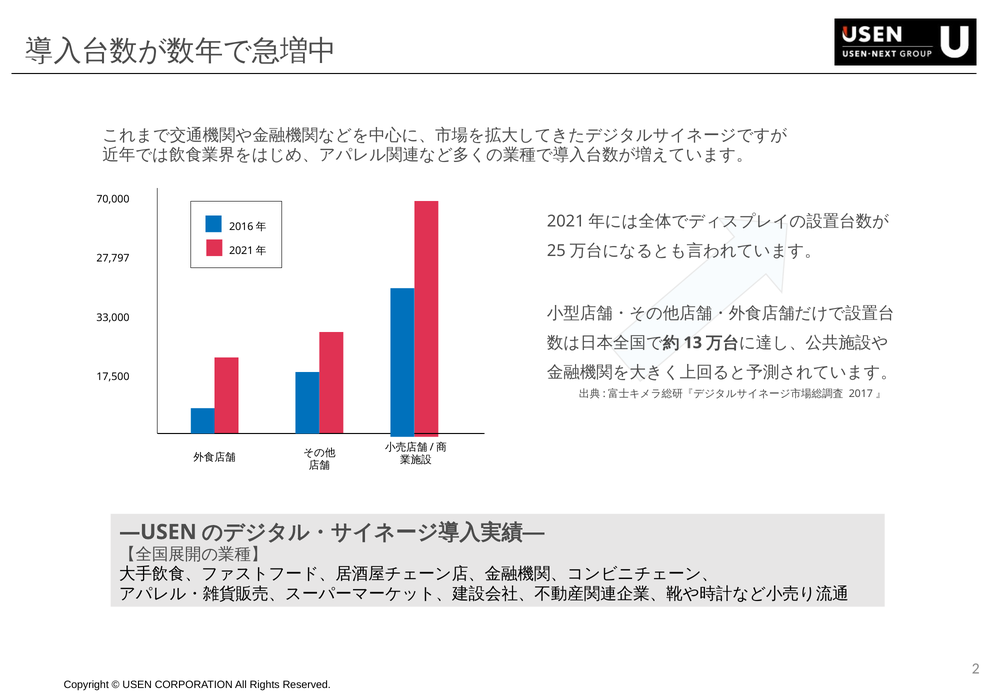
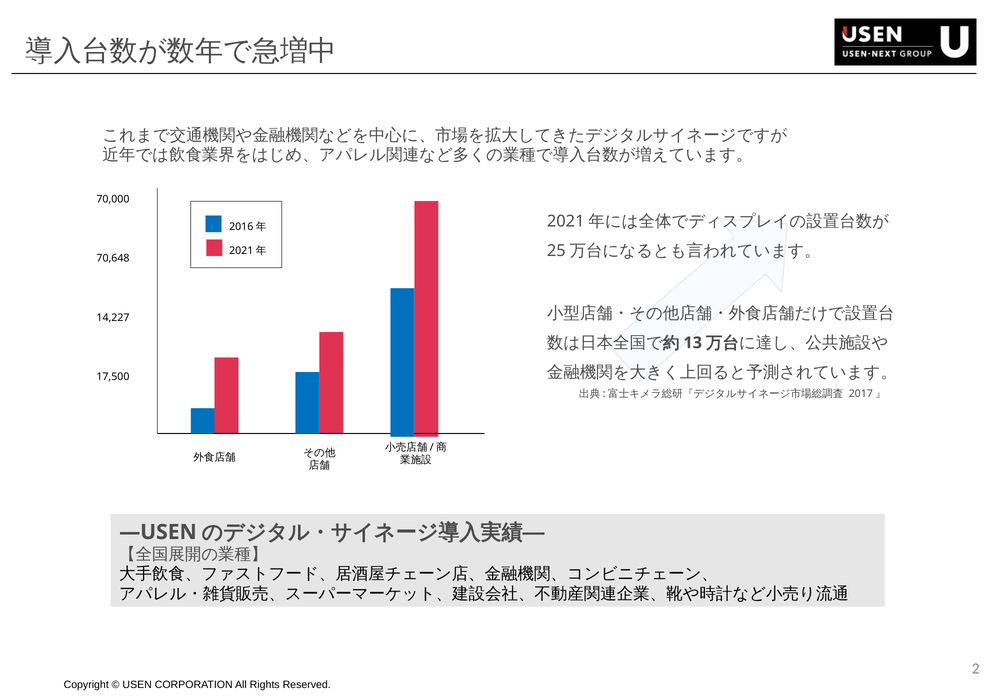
27,797: 27,797 -> 70,648 (113, 258)
33,000: 33,000 -> 14,227 (113, 317)
